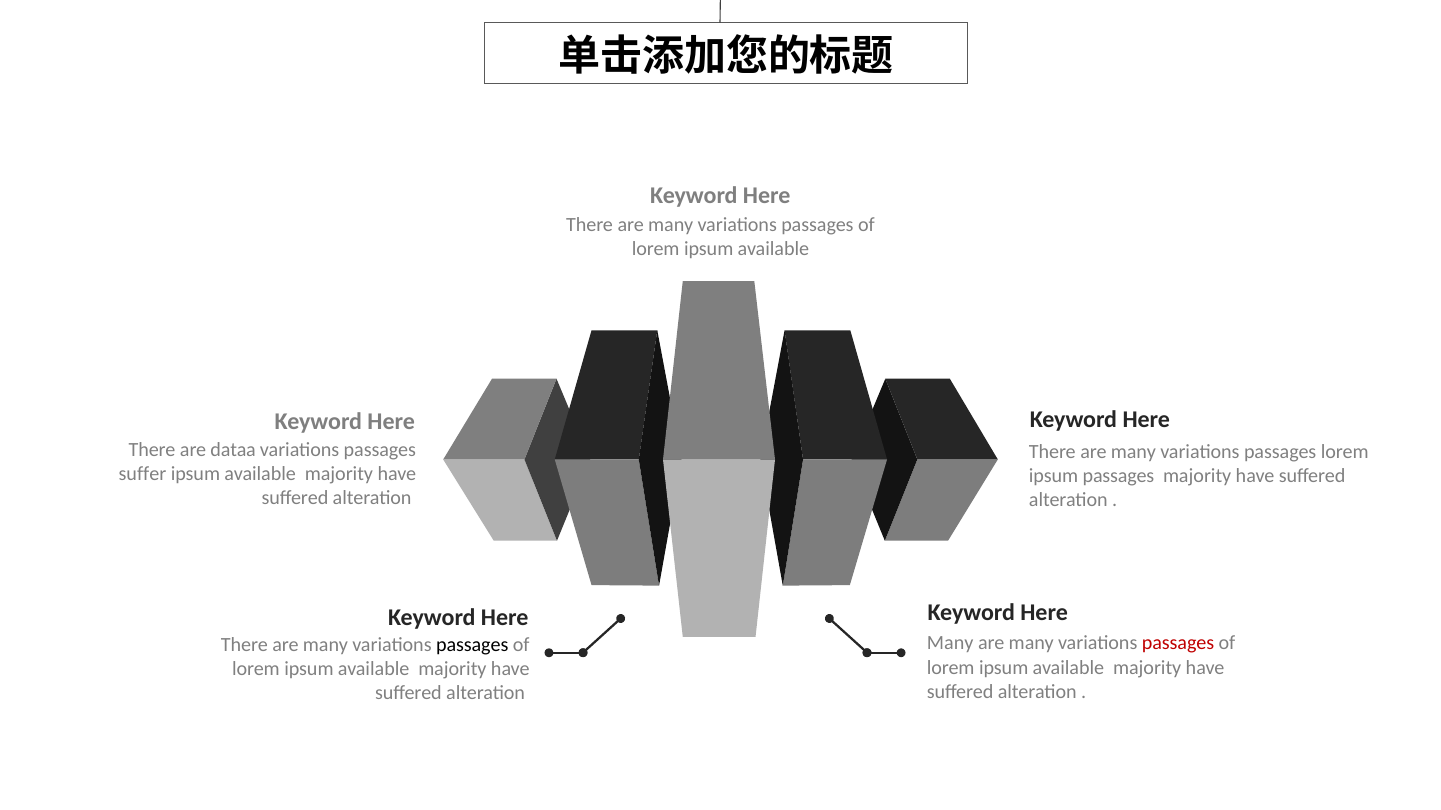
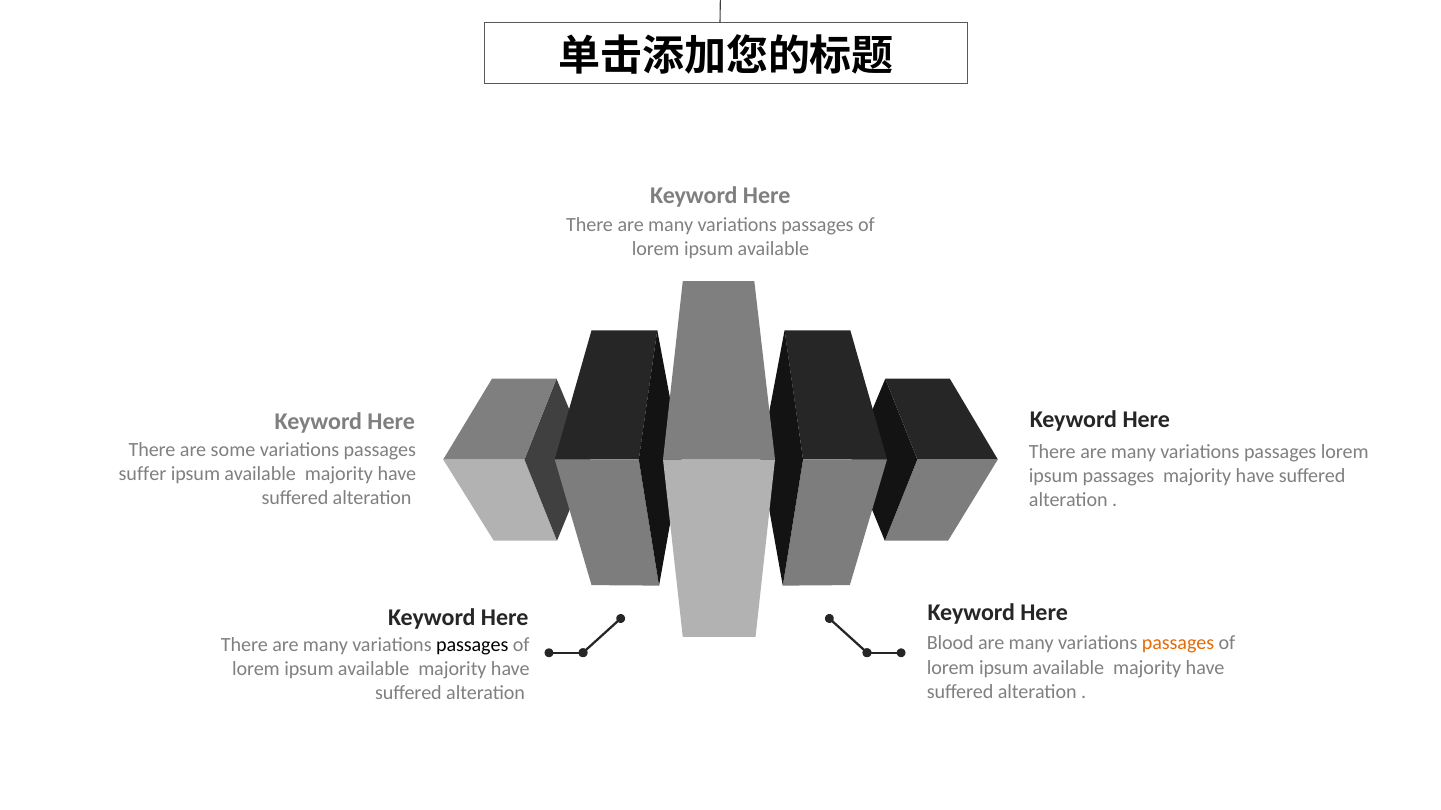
dataa: dataa -> some (233, 450)
Many: Many -> Blood (950, 644)
passages colour: red -> orange (1178, 644)
